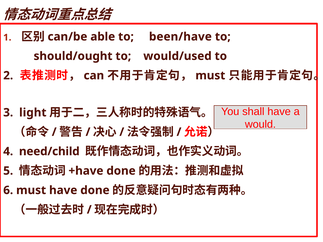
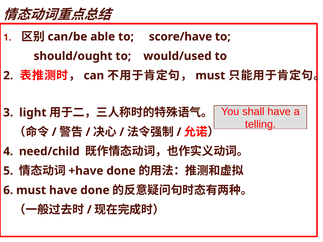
been/have: been/have -> score/have (181, 37)
would: would -> telling (260, 125)
